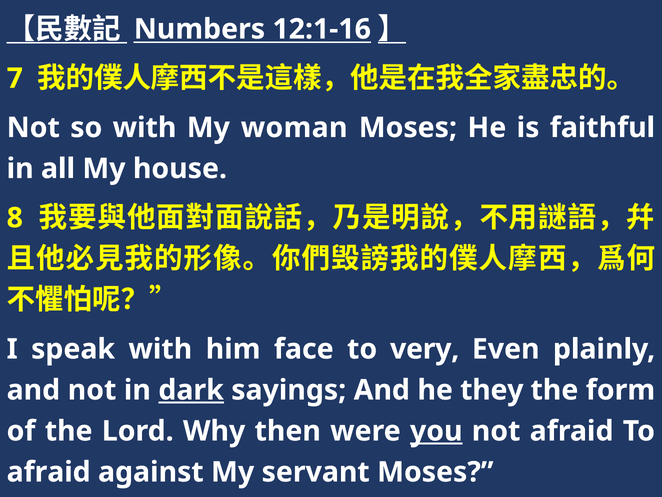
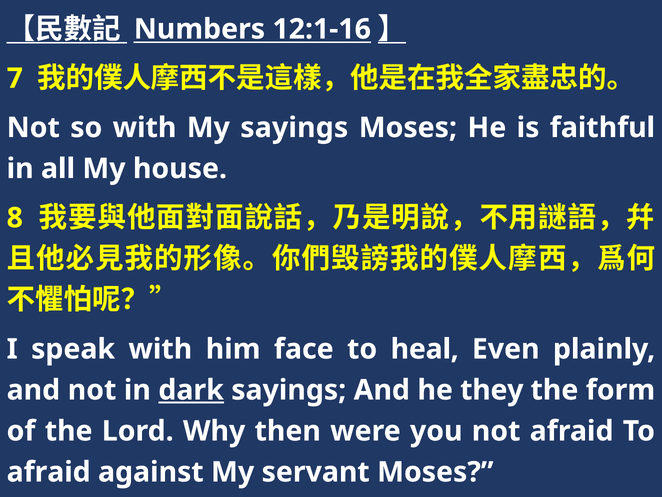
My woman: woman -> sayings (294, 128)
very: very -> heal (425, 349)
you underline: present -> none (436, 431)
